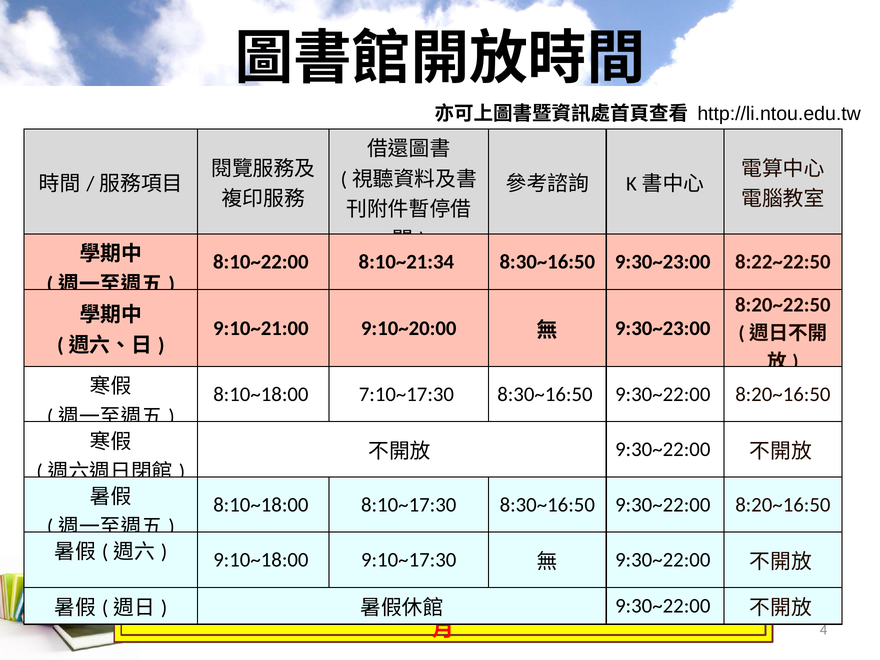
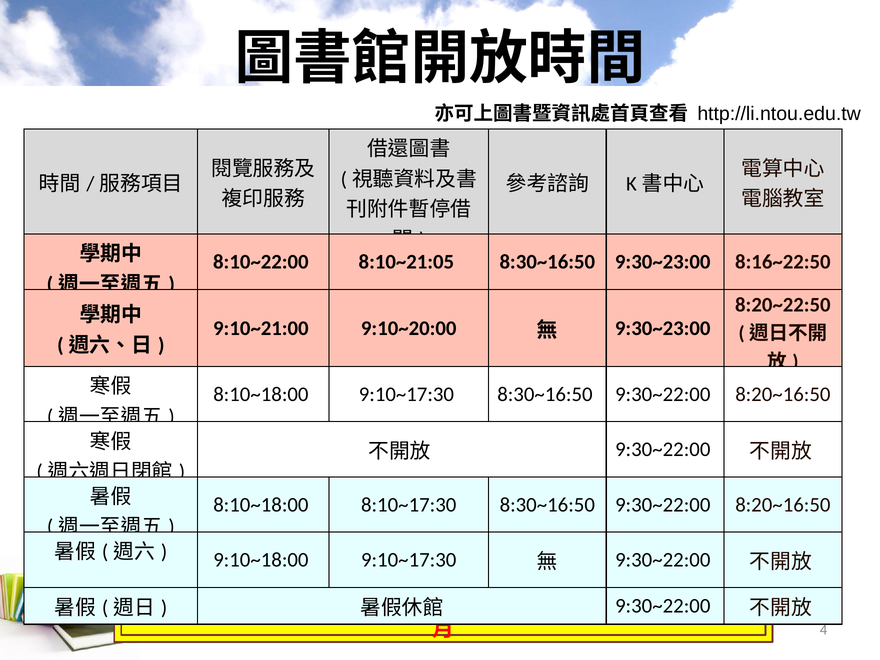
8:10~21:34: 8:10~21:34 -> 8:10~21:05 (406, 262)
8:22~22:50: 8:22~22:50 -> 8:16~22:50 (783, 262)
8:10~18:00 7:10~17:30: 7:10~17:30 -> 9:10~17:30 (406, 394)
